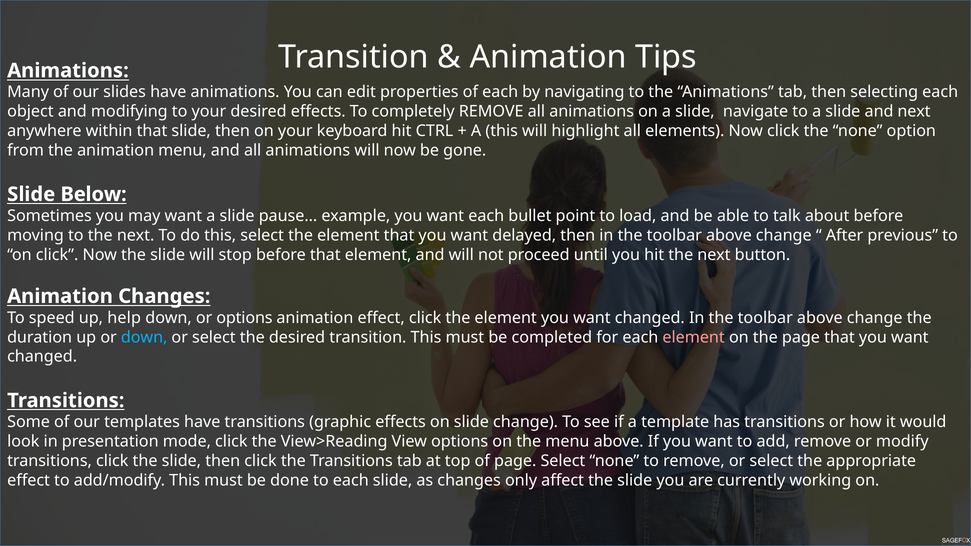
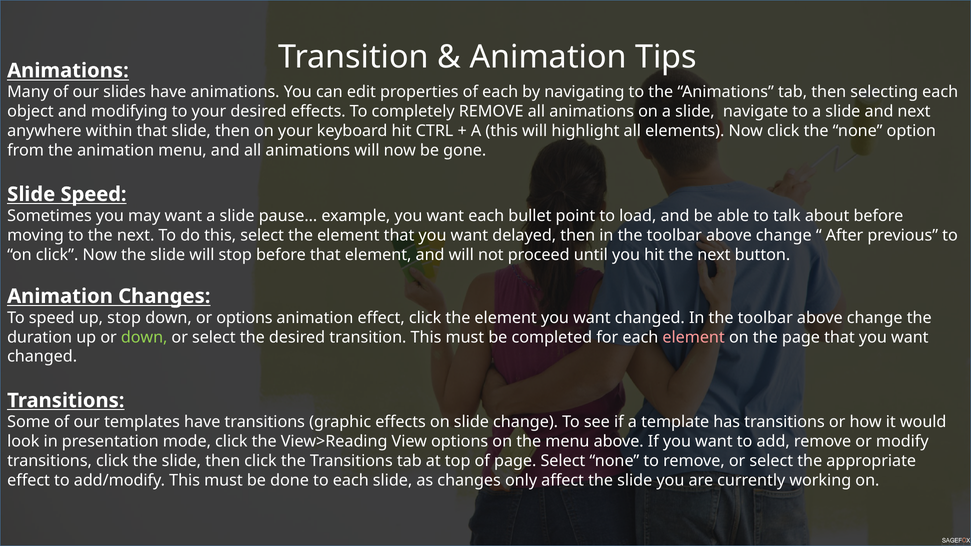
Slide Below: Below -> Speed (94, 194)
up help: help -> stop (124, 318)
down colour: light blue -> light green (144, 337)
